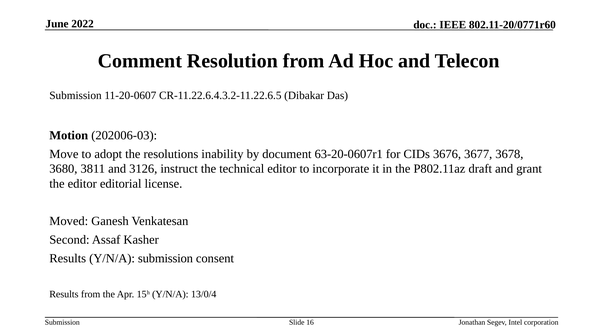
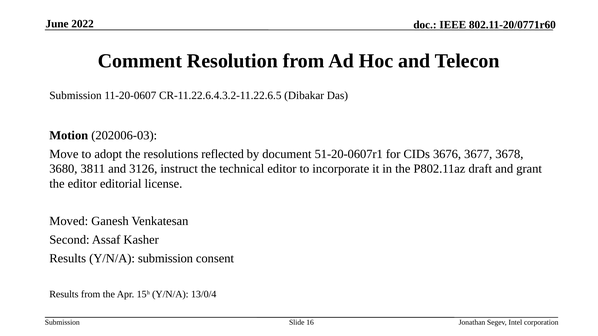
inability: inability -> reflected (223, 154)
63-20-0607r1: 63-20-0607r1 -> 51-20-0607r1 (349, 154)
